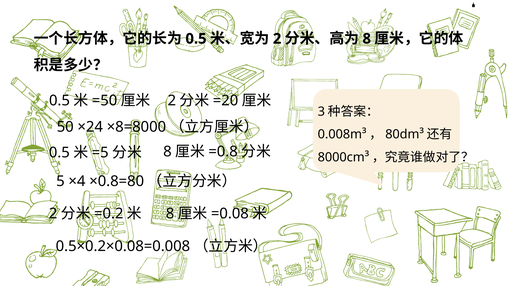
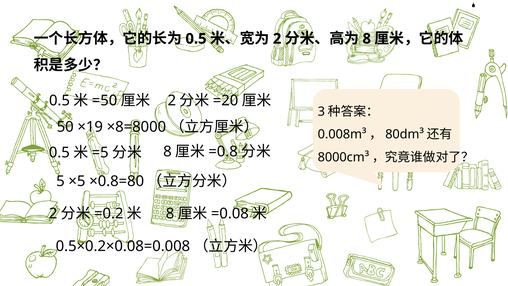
×24: ×24 -> ×19 (90, 127)
×4: ×4 -> ×5 (77, 181)
